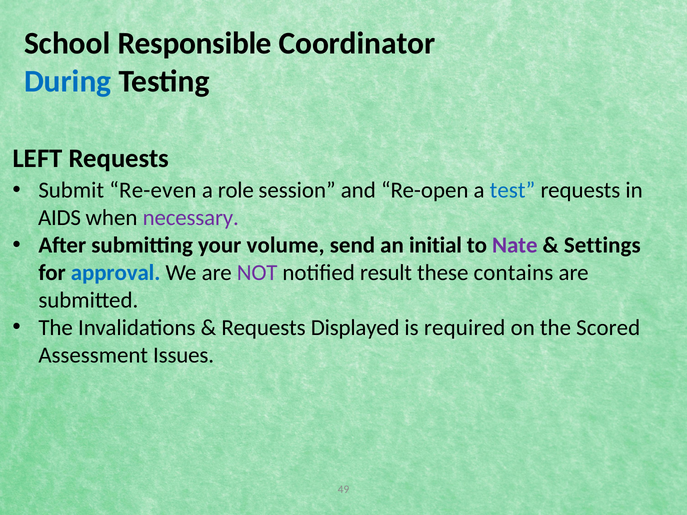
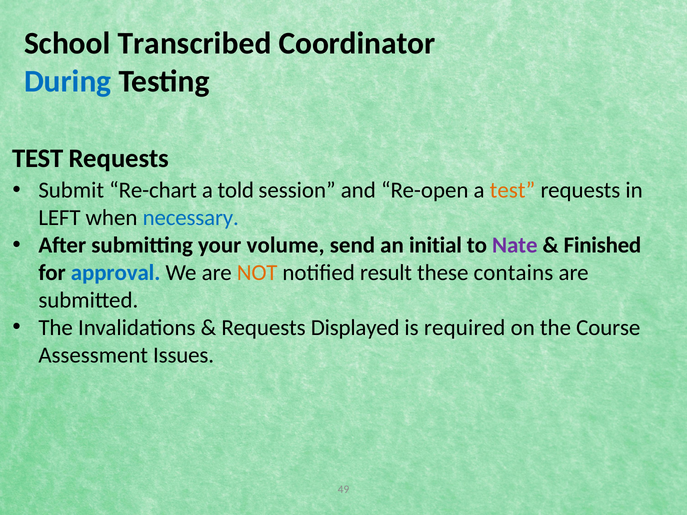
Responsible: Responsible -> Transcribed (195, 43)
LEFT: LEFT -> TEST (38, 158)
Re-even: Re-even -> Re-chart (153, 190)
role: role -> told (236, 190)
test colour: blue -> orange (513, 190)
AIDS: AIDS -> LEFT (59, 218)
necessary colour: purple -> blue (191, 218)
Settings: Settings -> Finished (602, 245)
NOT colour: purple -> orange (257, 273)
Scored: Scored -> Course (608, 328)
